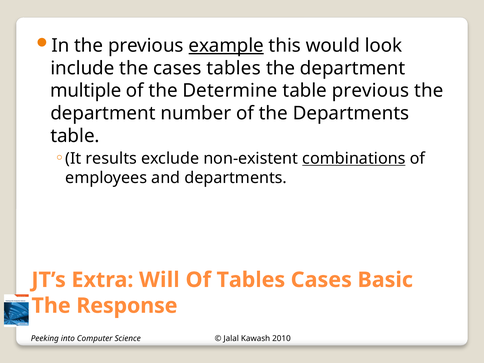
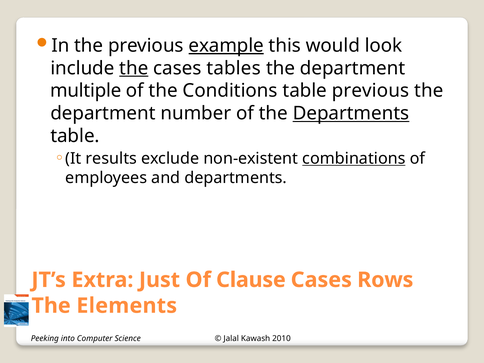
the underline: none -> present (134, 68)
Determine: Determine -> Conditions (230, 91)
Departments underline: none -> present (351, 113)
Will: Will -> Just (160, 280)
Of Tables: Tables -> Clause (251, 280)
Basic: Basic -> Rows (385, 280)
Response: Response -> Elements (127, 306)
